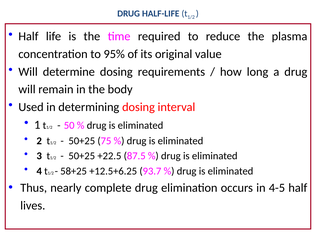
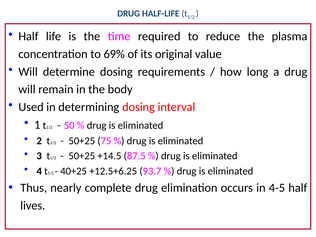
95%: 95% -> 69% (114, 54)
+22.5: +22.5 -> +14.5 (109, 156)
58+25: 58+25 -> 40+25 (74, 171)
